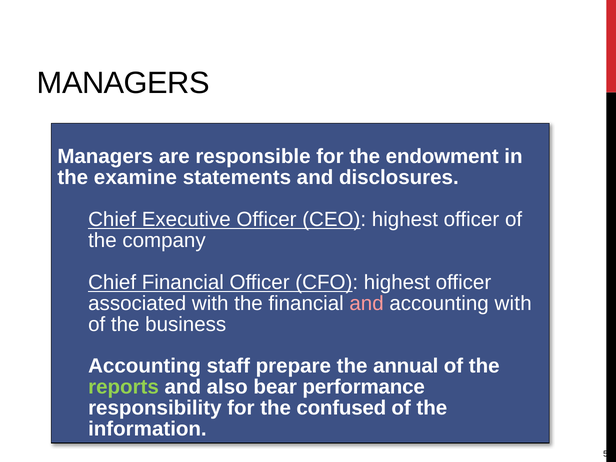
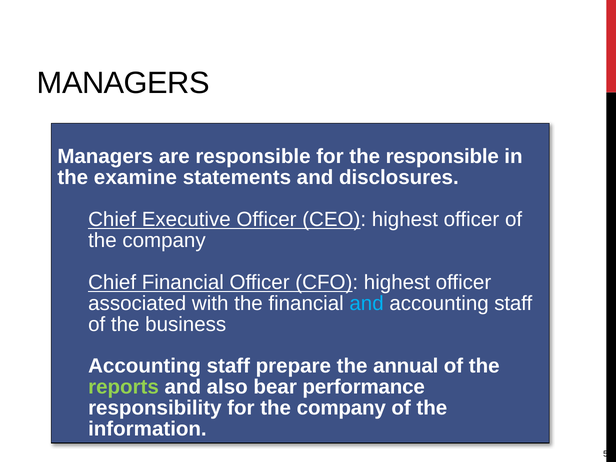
the endowment: endowment -> responsible (442, 157)
and colour: pink -> light blue (367, 303)
with: with -> staff (513, 303)
for the confused: confused -> company (341, 408)
